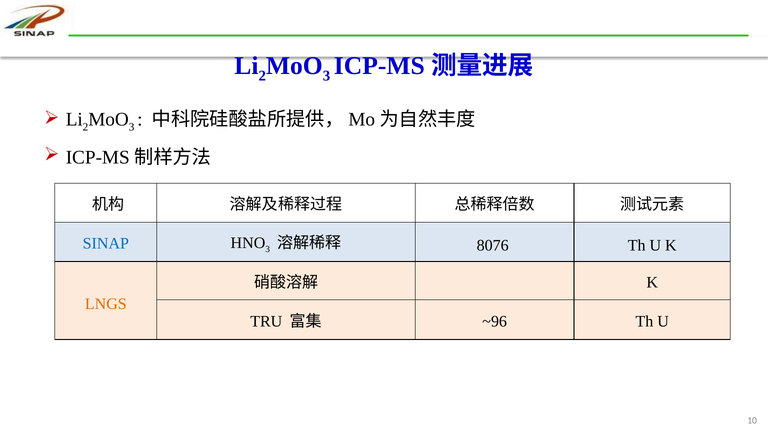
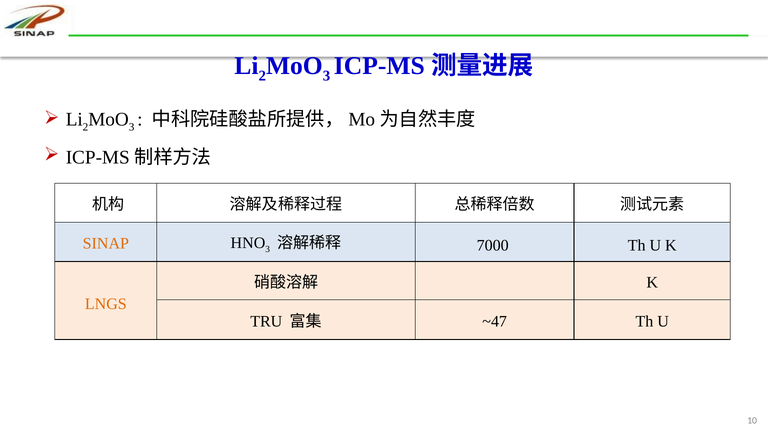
SINAP colour: blue -> orange (106, 244)
8076: 8076 -> 7000 (493, 246)
~96: ~96 -> ~47 (495, 322)
